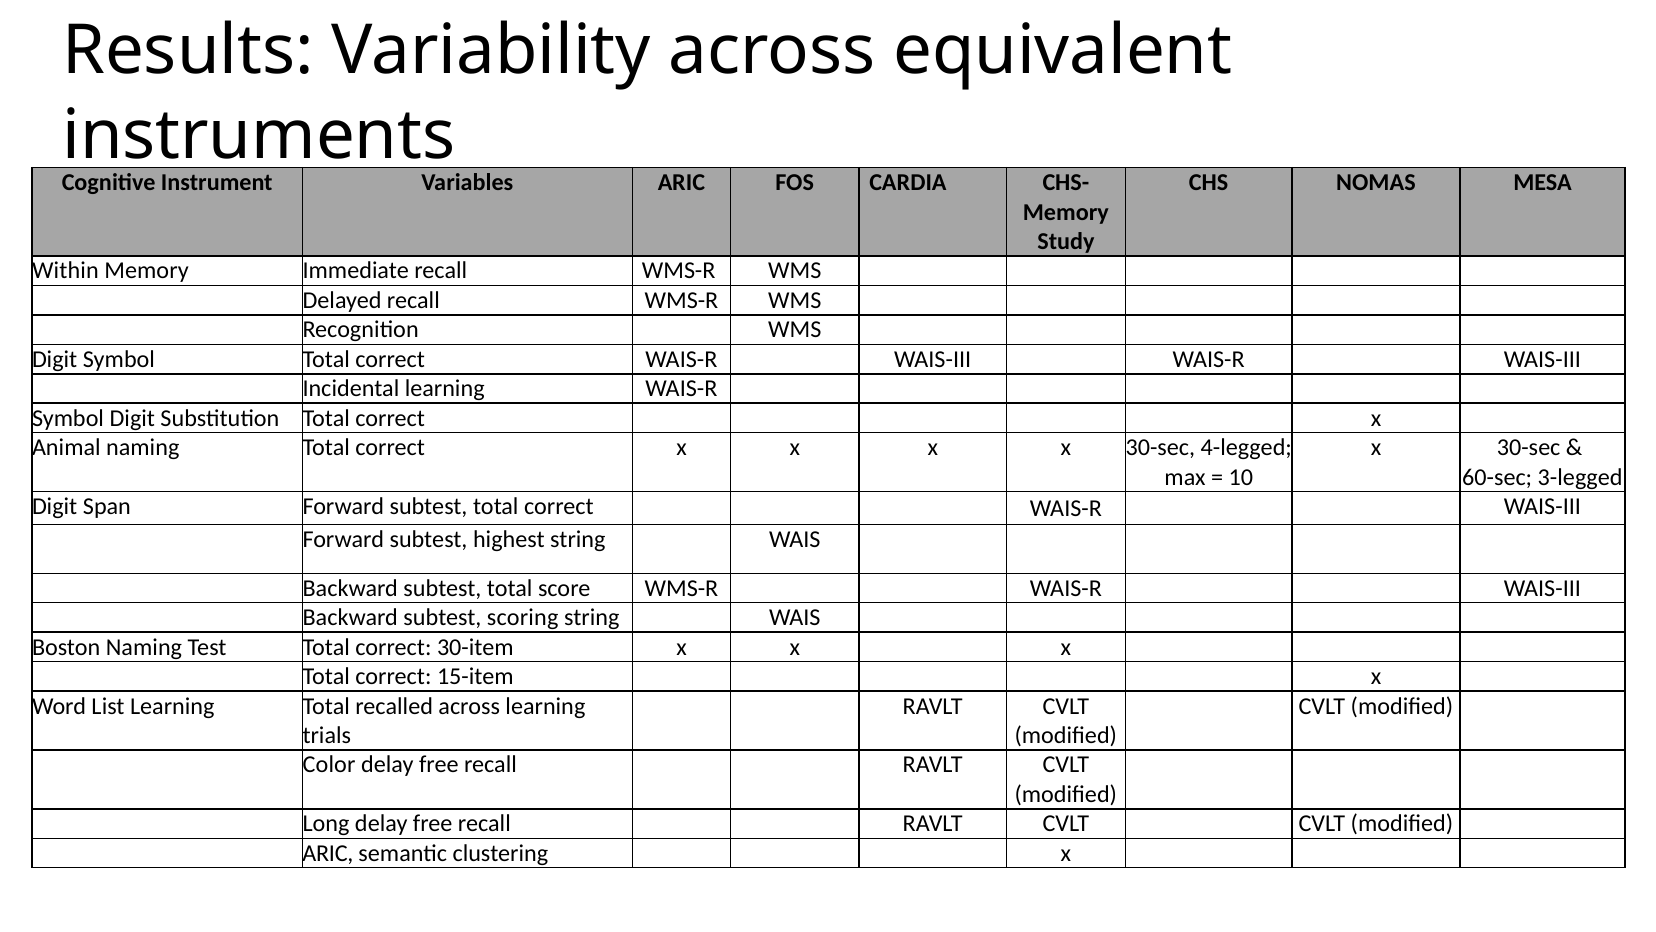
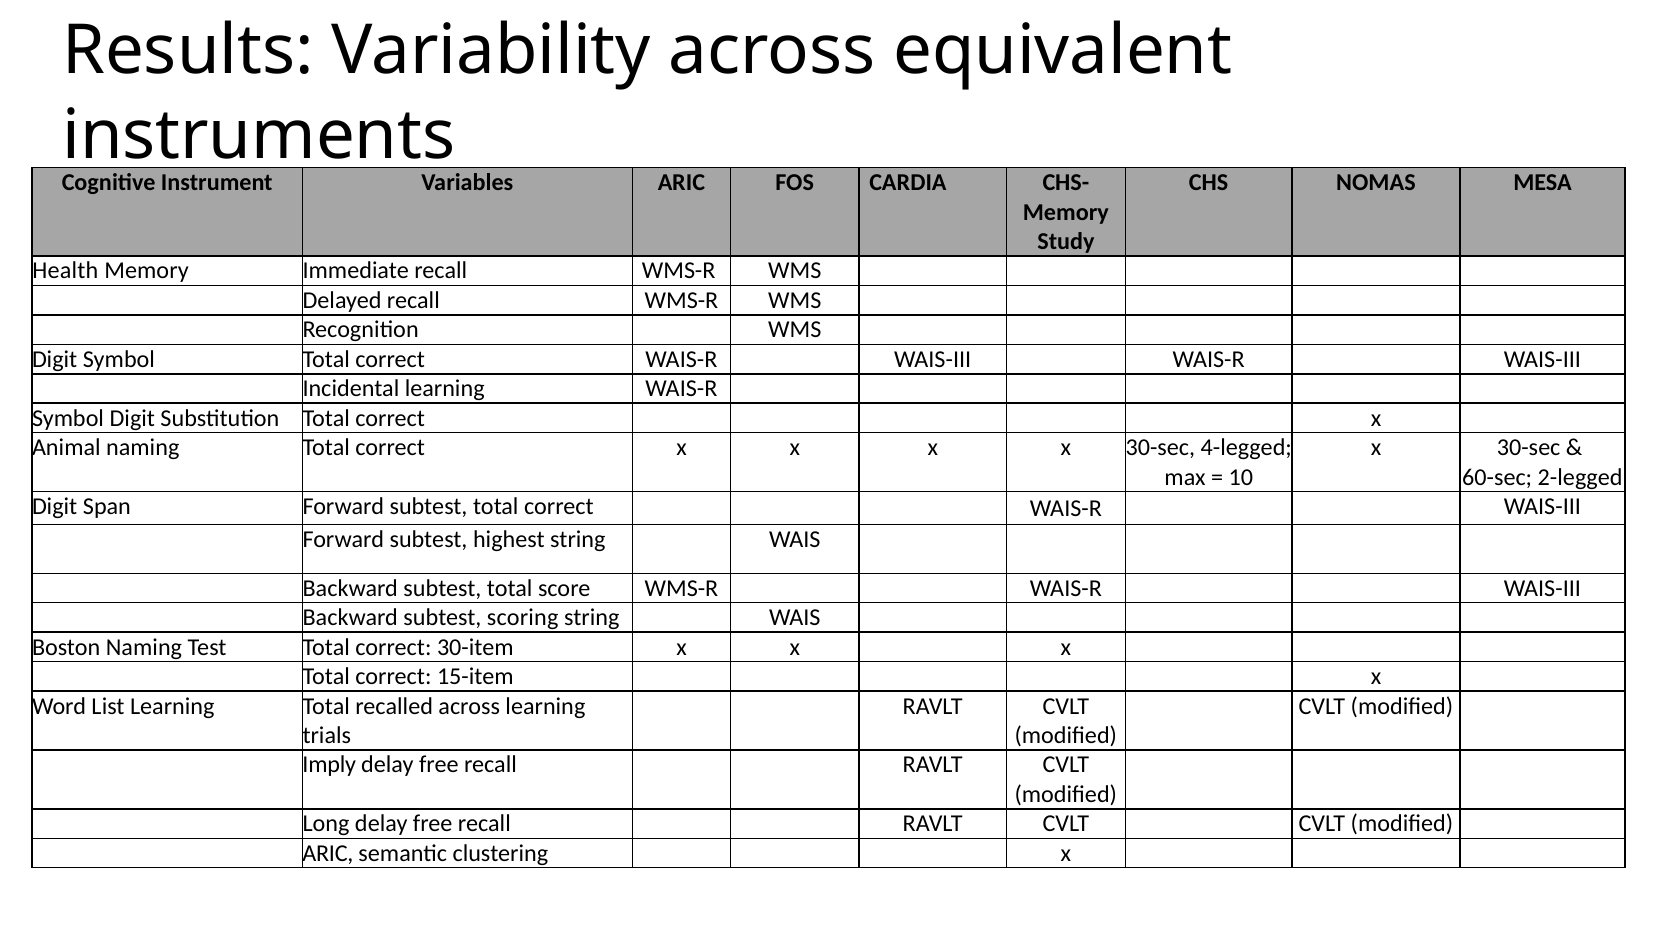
Within: Within -> Health (65, 271)
3-legged: 3-legged -> 2-legged (1580, 477)
Color: Color -> Imply (329, 765)
